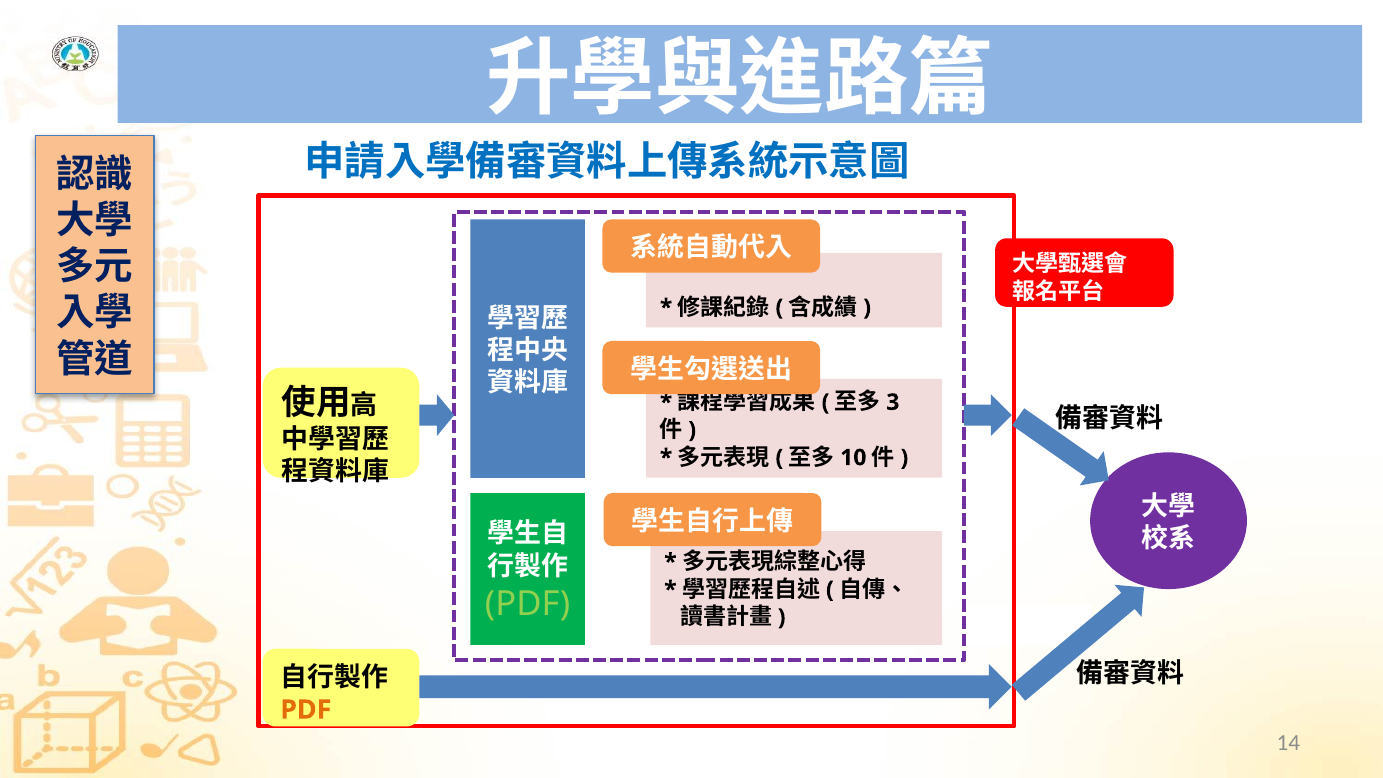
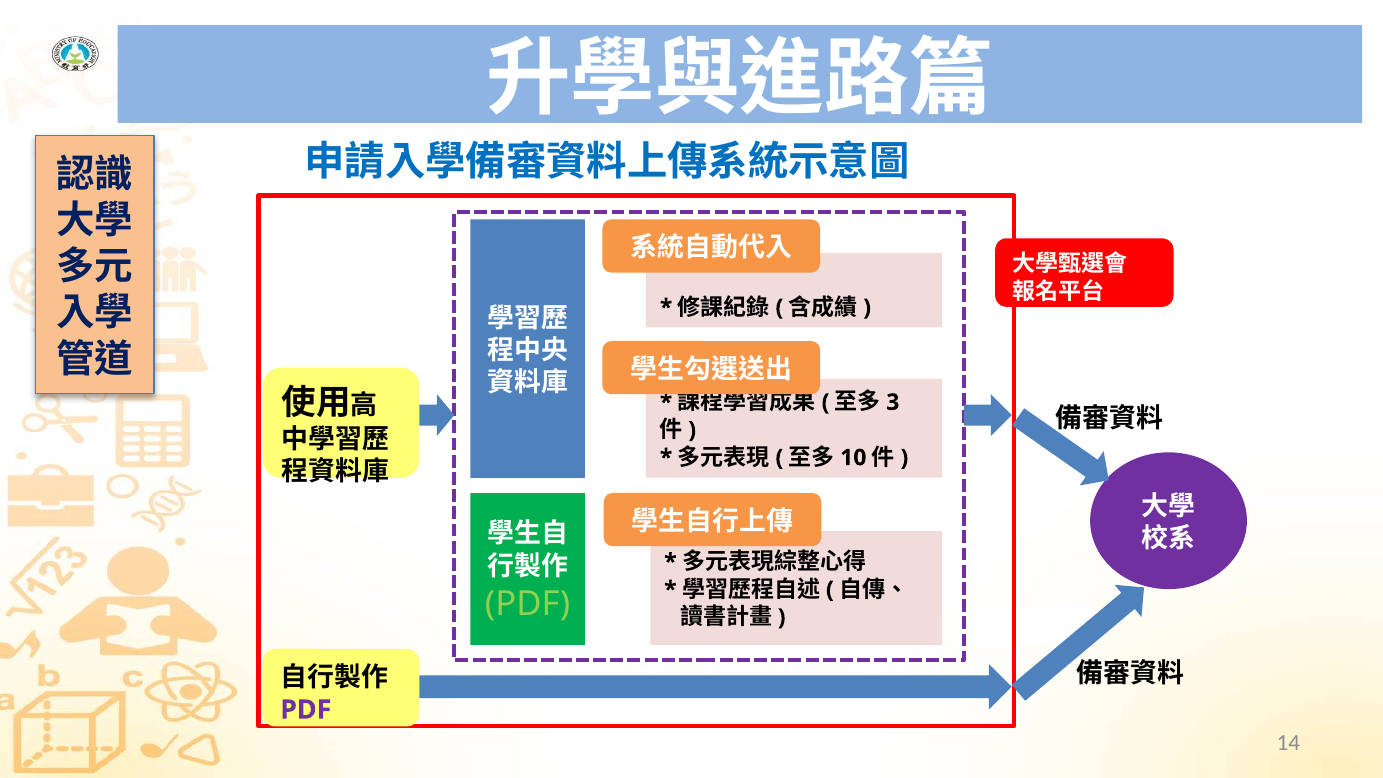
PDF colour: orange -> purple (306, 710)
